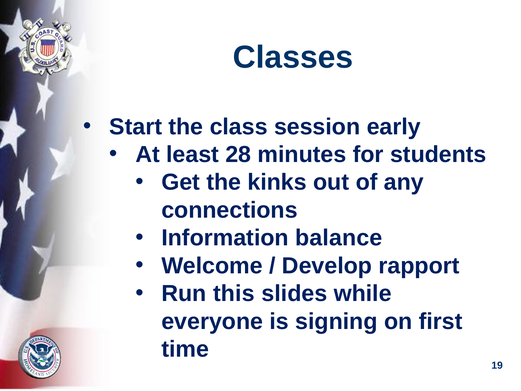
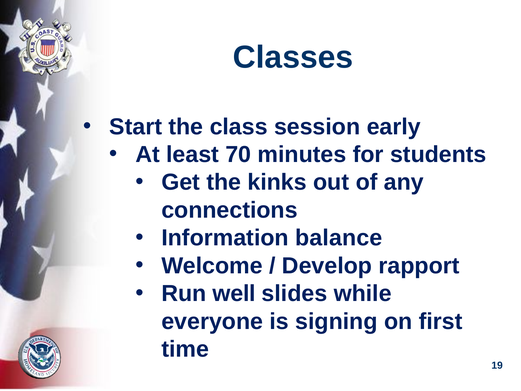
28: 28 -> 70 (238, 154)
this: this -> well (234, 293)
